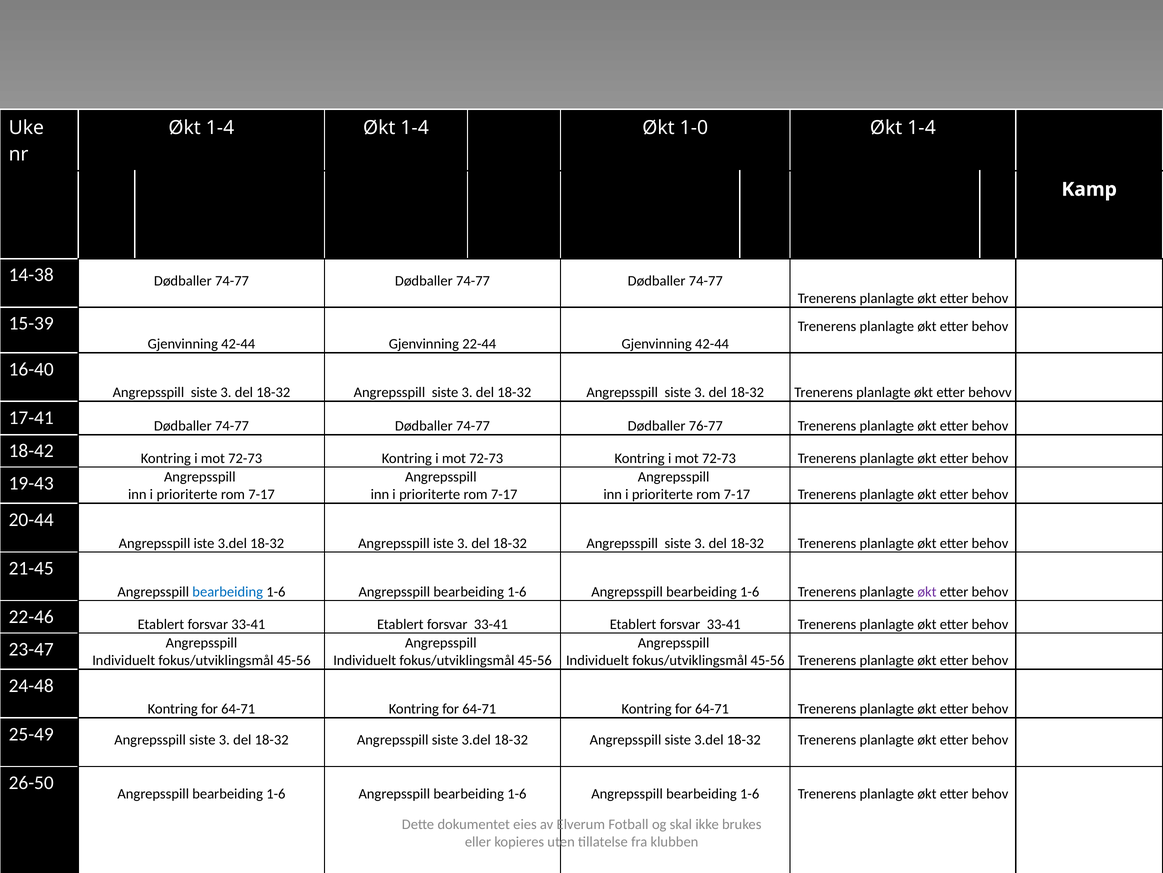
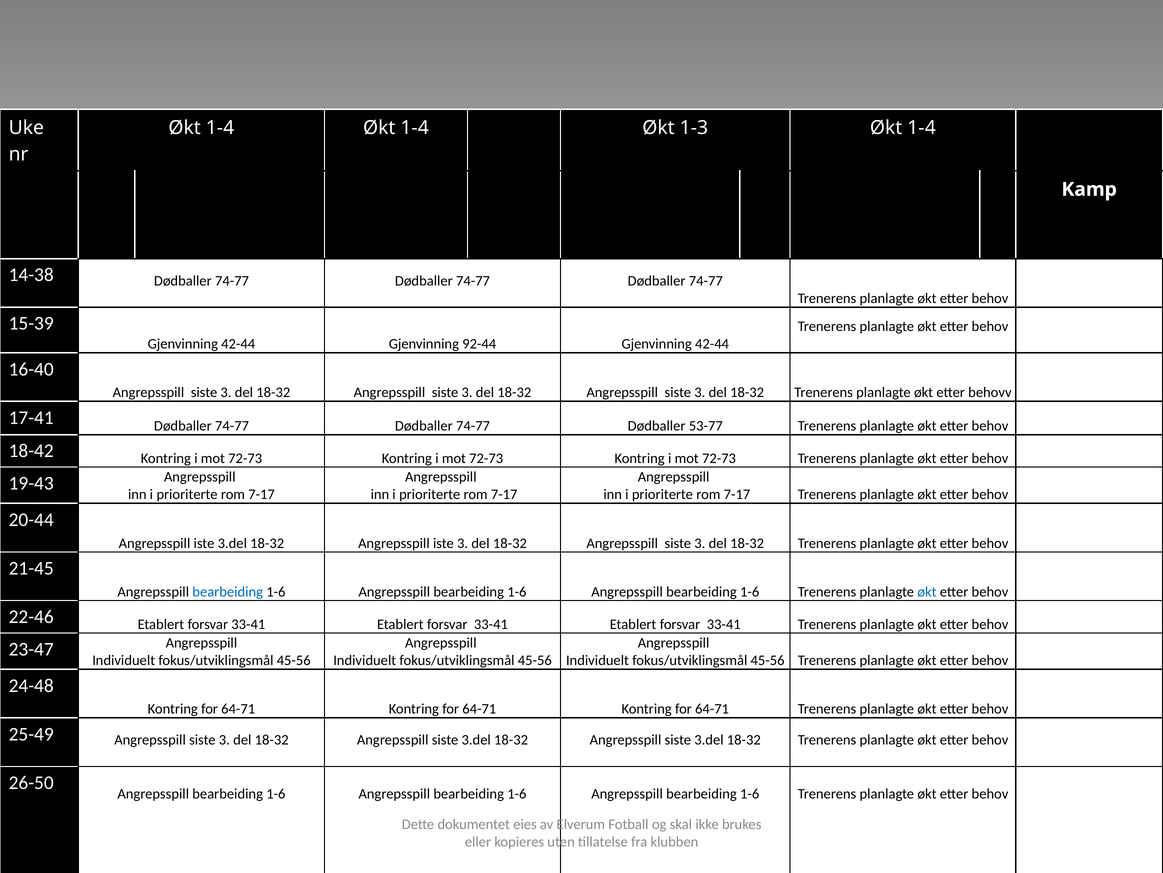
1-0: 1-0 -> 1-3 (694, 128)
22-44: 22-44 -> 92-44 (479, 344)
76-77: 76-77 -> 53-77 (706, 426)
økt colour: purple -> blue (927, 591)
